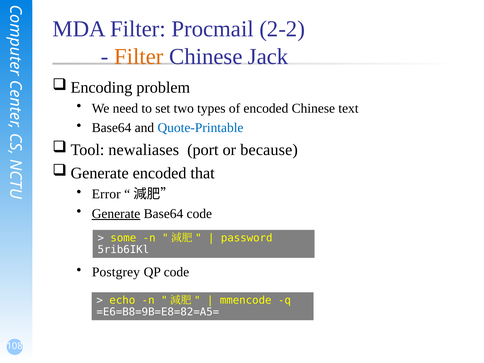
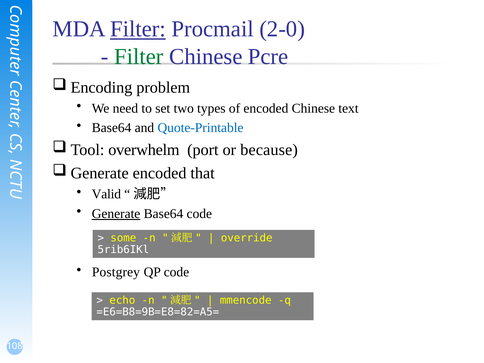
Filter underline: none -> present (138, 29)
2-2: 2-2 -> 2-0 (282, 29)
Filter colour: orange -> green (139, 57)
Jack: Jack -> Pcre (268, 57)
newaliases: newaliases -> overwhelm (144, 150)
Error: Error -> Valid (106, 194)
password: password -> override (247, 238)
